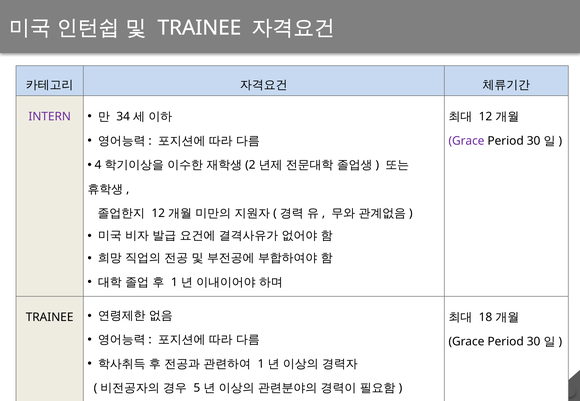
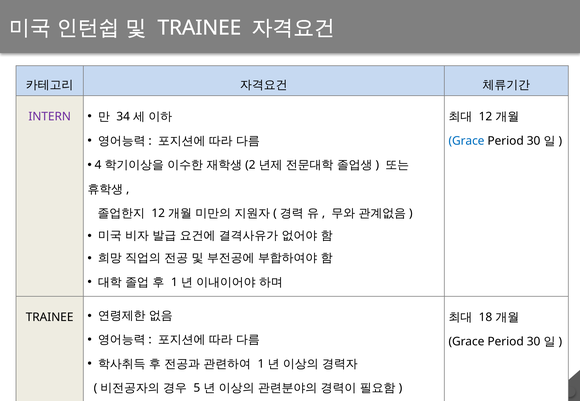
Grace colour: purple -> blue (466, 141)
